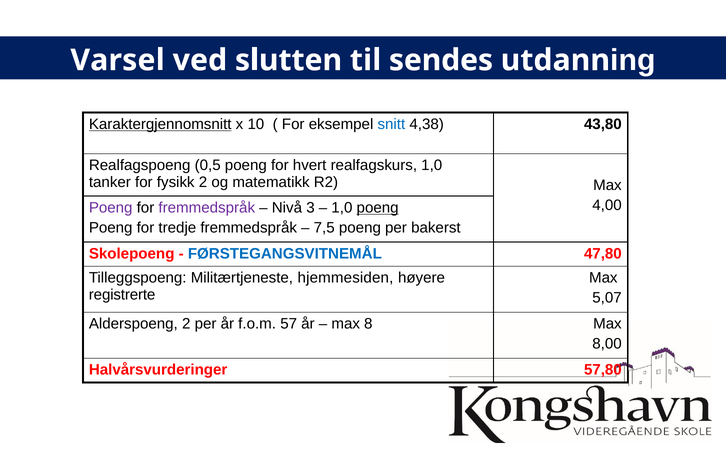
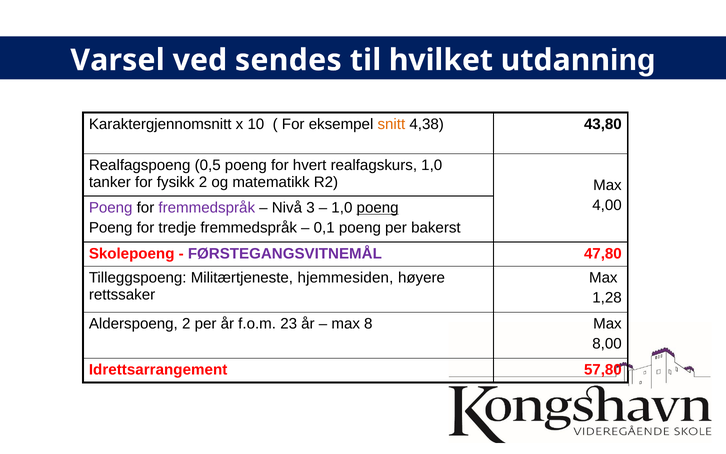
slutten: slutten -> sendes (288, 60)
sendes: sendes -> hvilket (441, 60)
Karaktergjennomsnitt underline: present -> none (160, 124)
snitt colour: blue -> orange (391, 124)
7,5: 7,5 -> 0,1 (324, 227)
FØRSTEGANGSVITNEMÅL colour: blue -> purple (285, 254)
registrerte: registrerte -> rettssaker (122, 295)
5,07: 5,07 -> 1,28 (607, 298)
57: 57 -> 23 (289, 324)
Halvårsvurderinger: Halvårsvurderinger -> Idrettsarrangement (158, 370)
